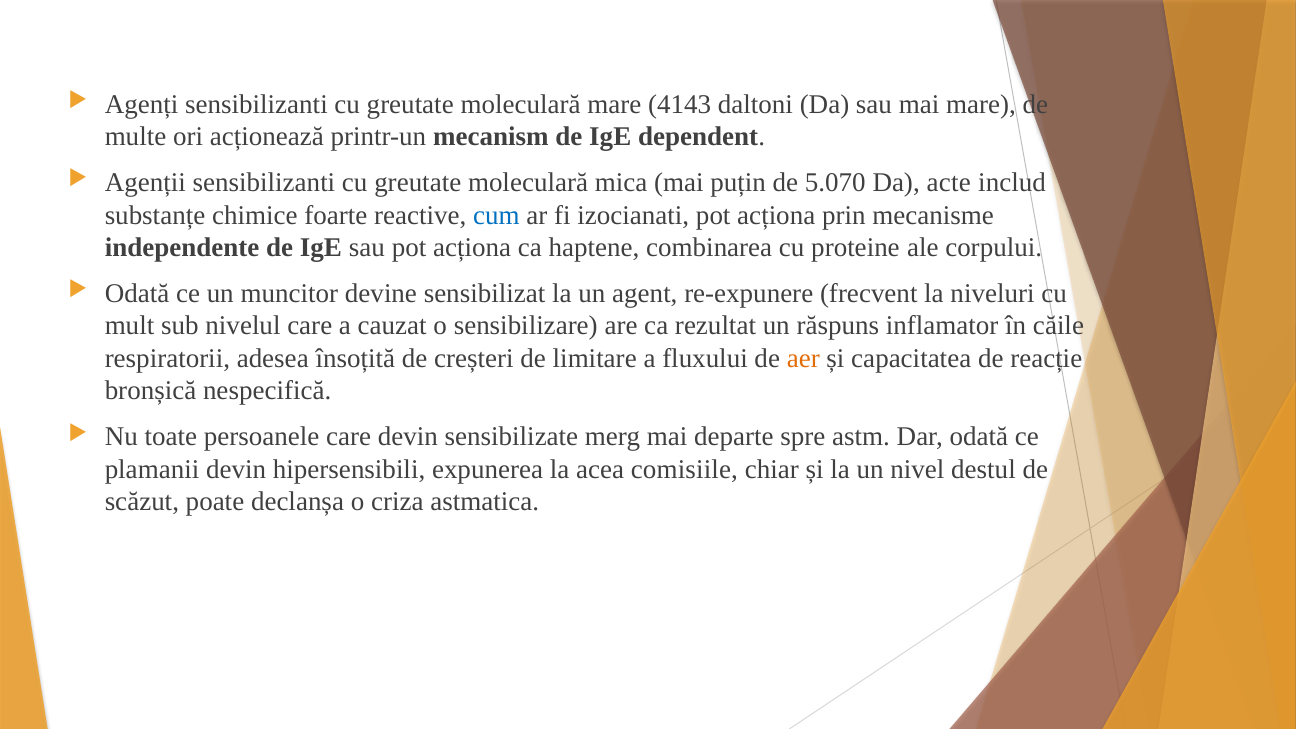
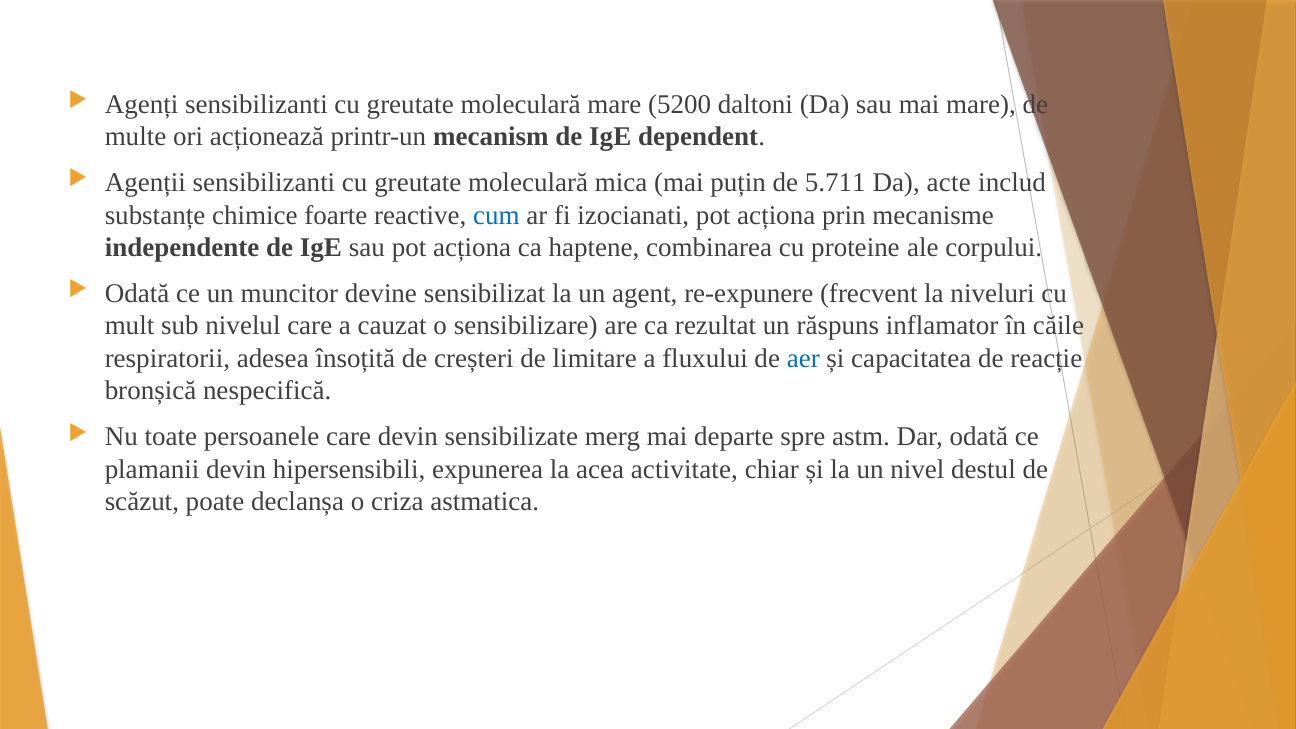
4143: 4143 -> 5200 (680, 104)
5.070: 5.070 -> 5.711 (835, 183)
aer colour: orange -> blue (803, 358)
comisiile: comisiile -> activitate (684, 469)
